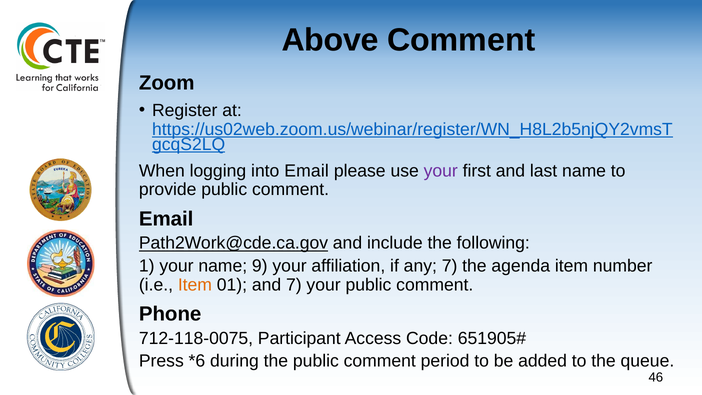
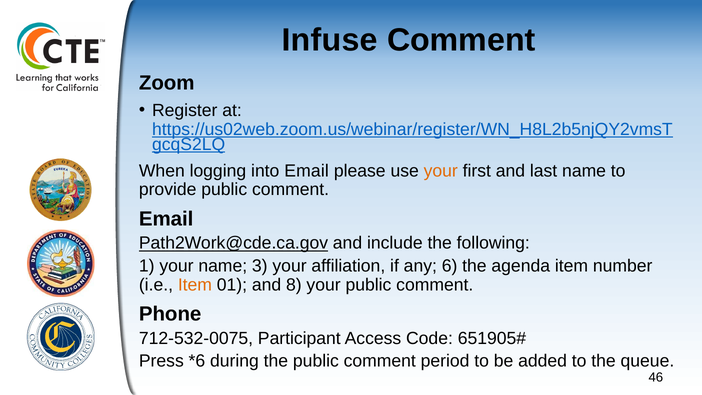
Above: Above -> Infuse (330, 40)
your colour: purple -> orange (441, 171)
9: 9 -> 3 (260, 266)
any 7: 7 -> 6 (450, 266)
and 7: 7 -> 8 (294, 285)
712-118-0075: 712-118-0075 -> 712-532-0075 (196, 338)
